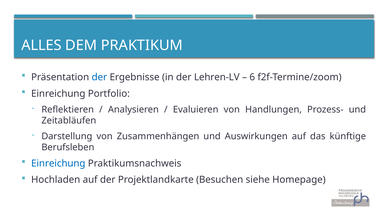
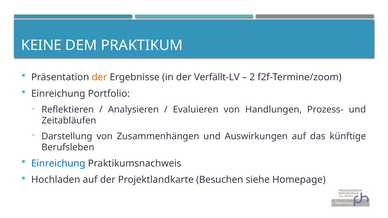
ALLES: ALLES -> KEINE (41, 45)
der colour: blue -> orange (99, 77)
Lehren-LV: Lehren-LV -> Verfällt-LV (217, 77)
6: 6 -> 2 (252, 77)
